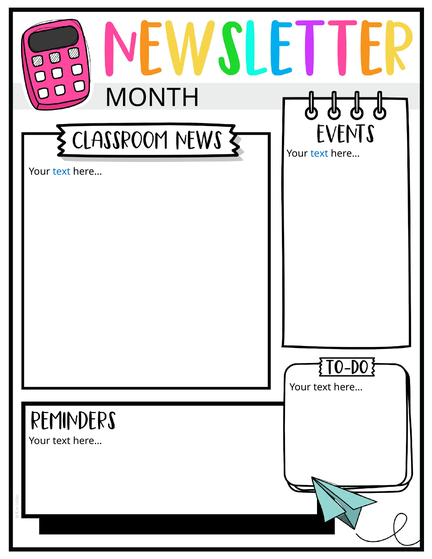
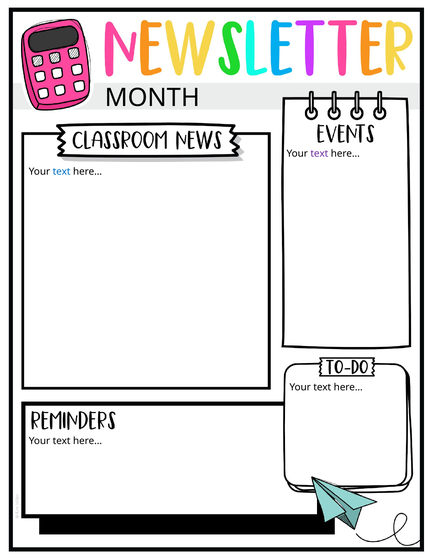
text colour: blue -> purple (319, 154)
